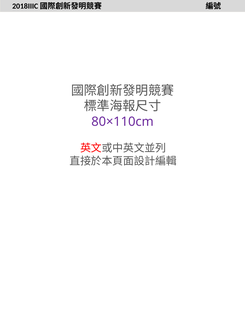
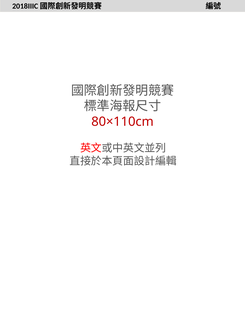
80×110cm colour: purple -> red (122, 122)
